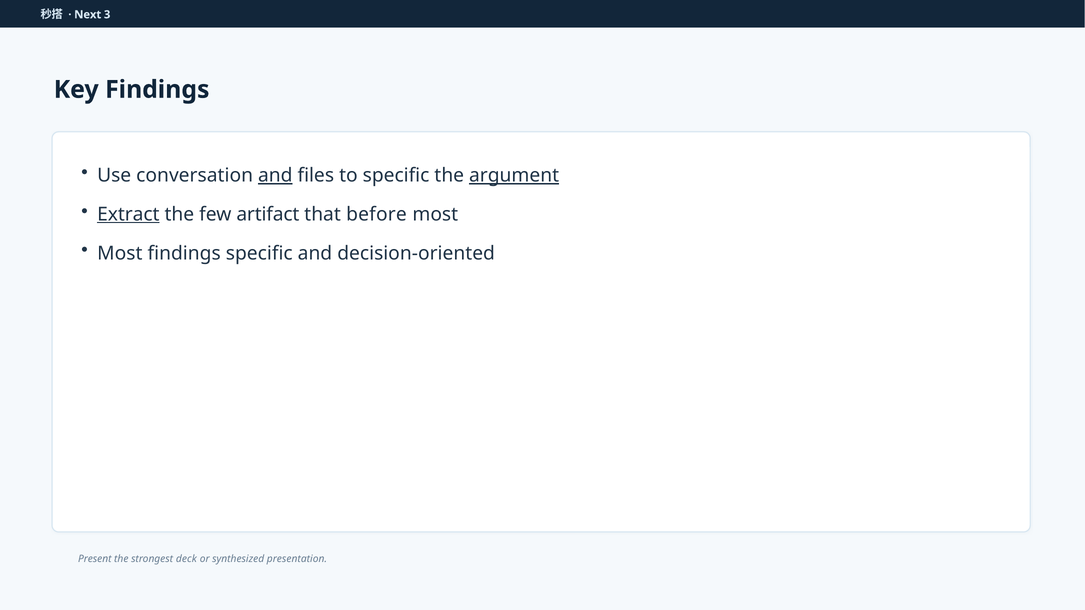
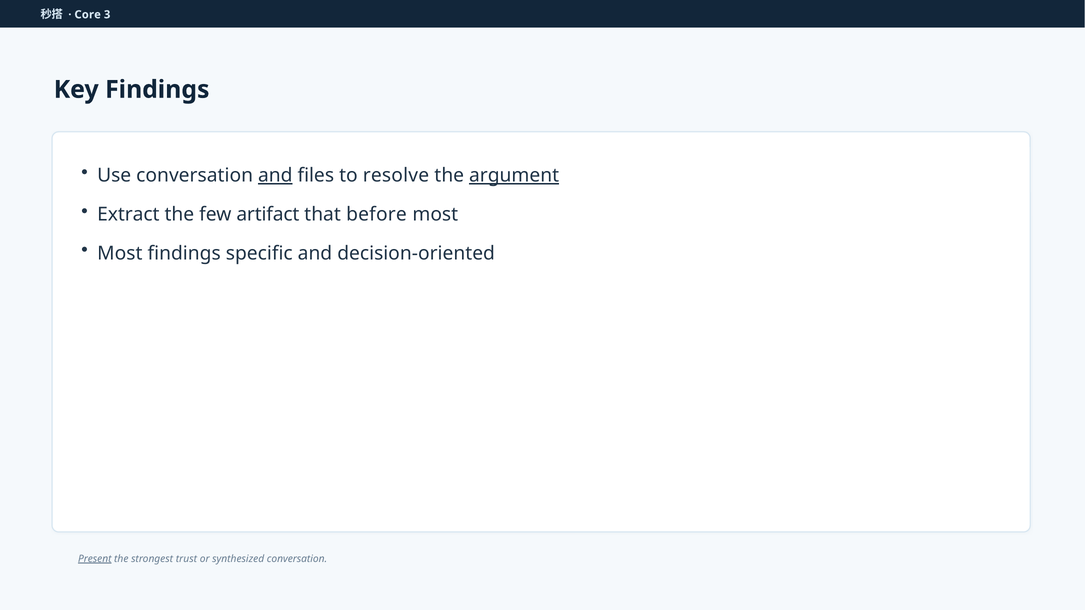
Next: Next -> Core (88, 15)
to specific: specific -> resolve (396, 176)
Extract underline: present -> none (128, 214)
Present underline: none -> present (95, 559)
deck: deck -> trust (186, 559)
synthesized presentation: presentation -> conversation (297, 559)
